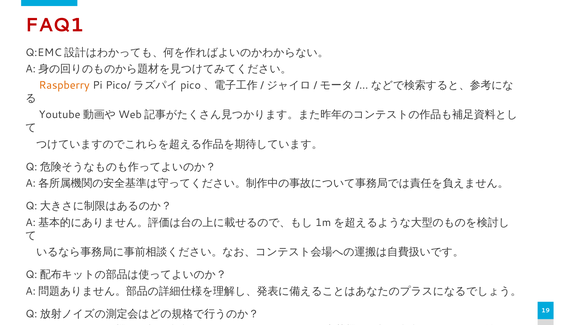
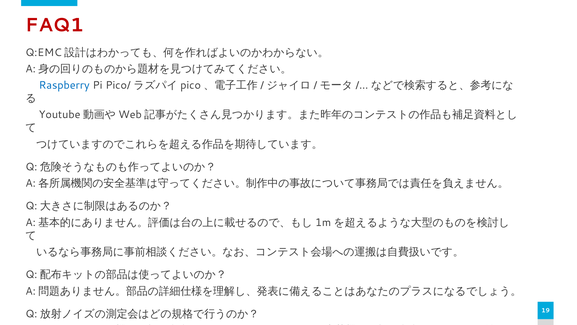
Raspberry colour: orange -> blue (64, 85)
